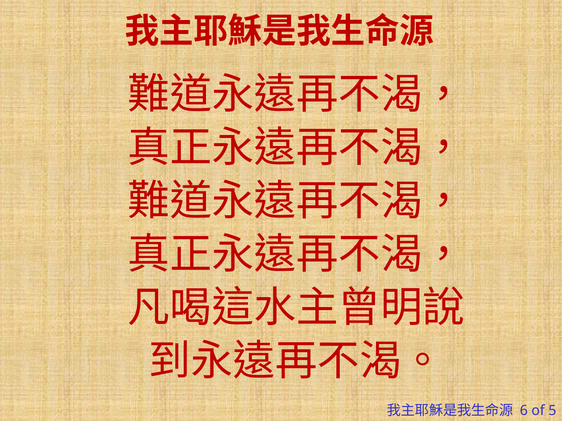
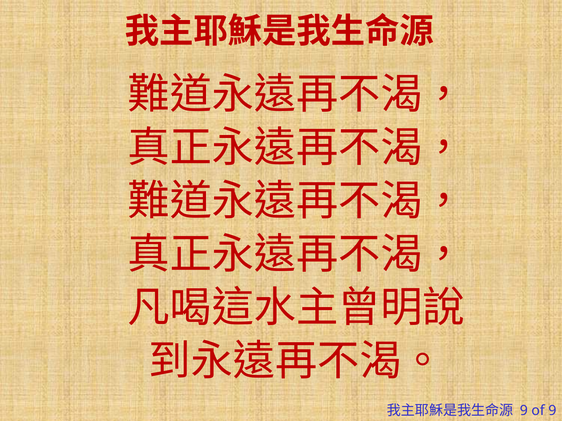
6: 6 -> 9 (524, 411)
of 5: 5 -> 9 (552, 411)
